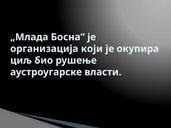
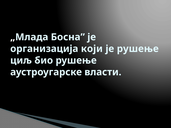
је окупира: окупира -> рушење (138, 49)
